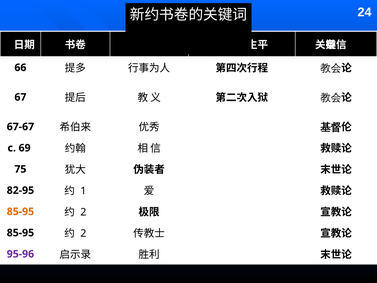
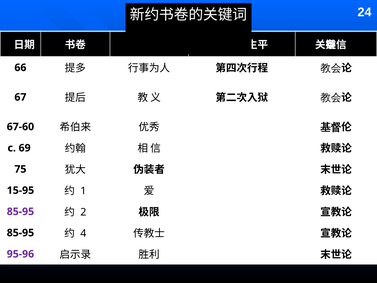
67-67: 67-67 -> 67-60 (20, 127)
82-95: 82-95 -> 15-95 (20, 190)
85-95 colour: orange -> purple (20, 211)
2: 2 -> 4 (83, 233)
